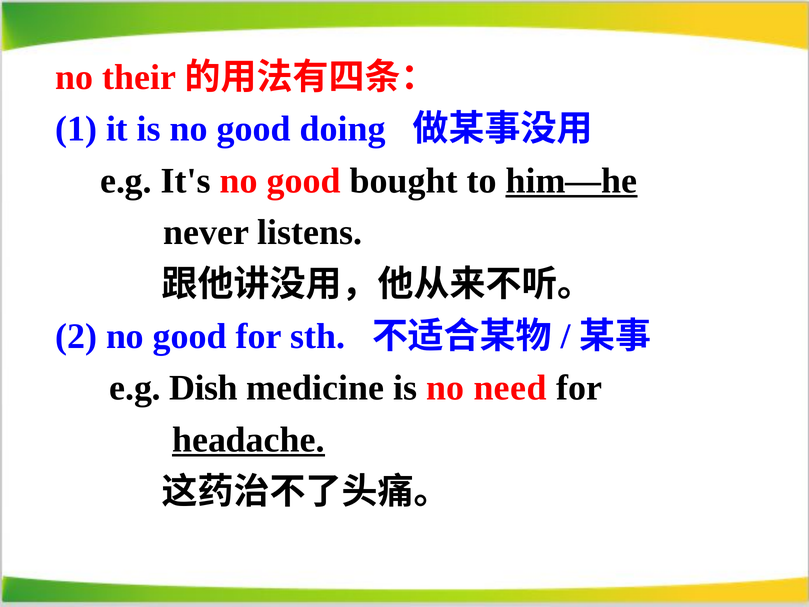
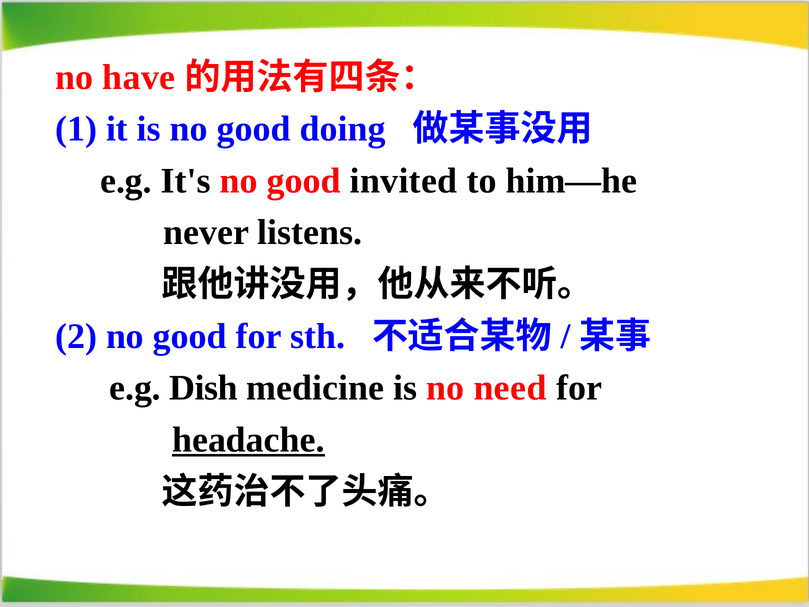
their: their -> have (139, 77)
bought: bought -> invited (404, 181)
him—he underline: present -> none (571, 181)
